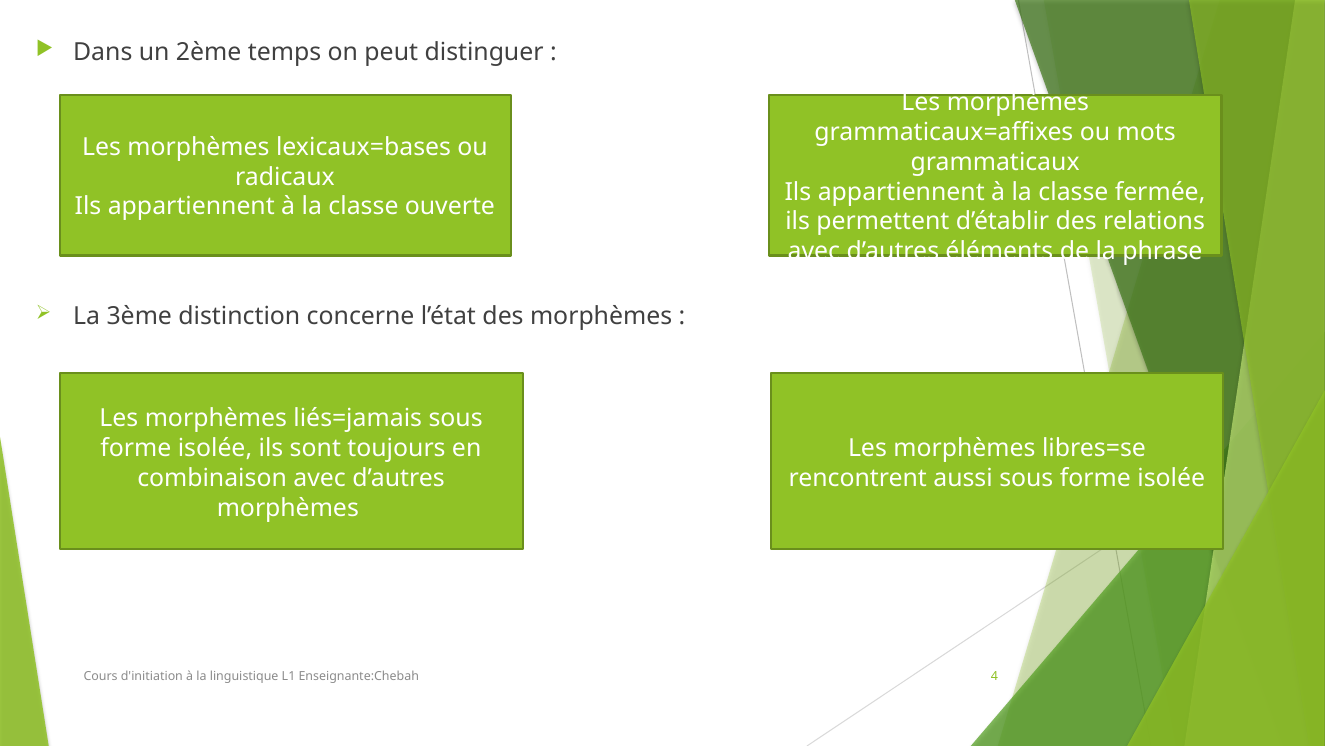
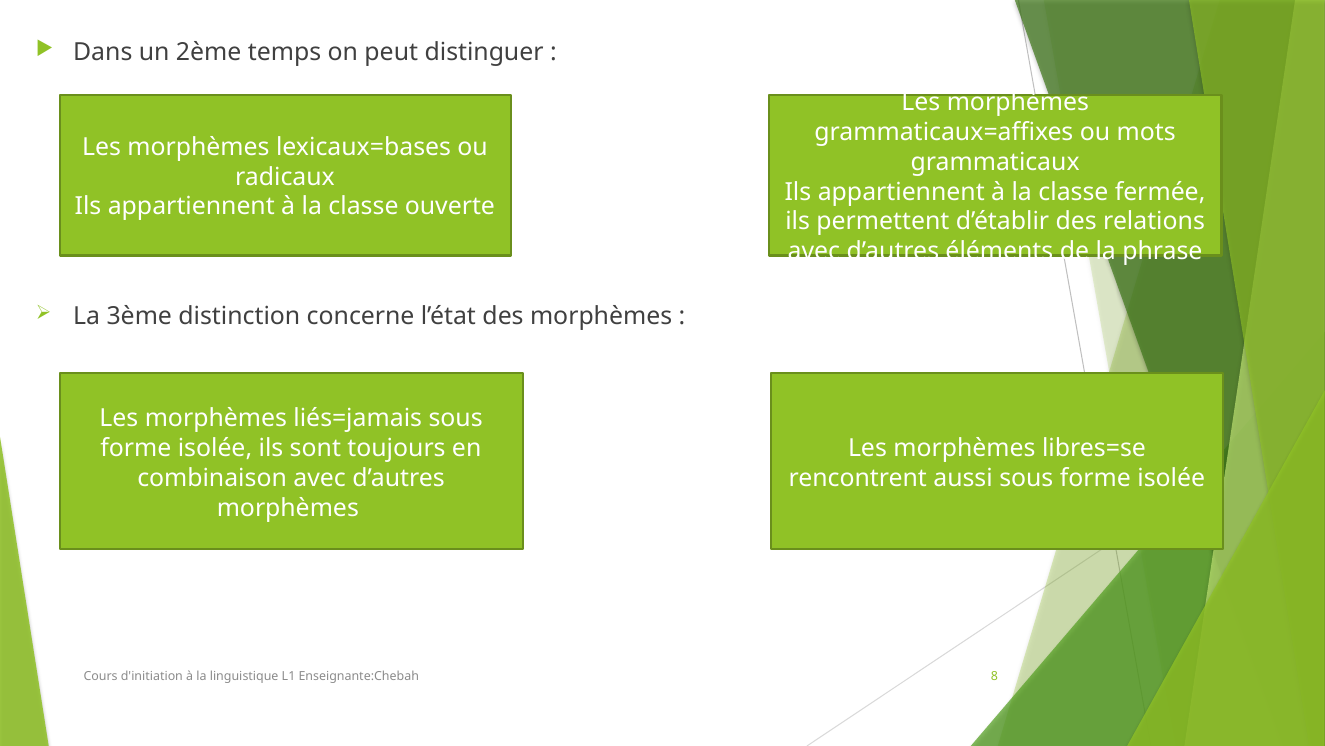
4: 4 -> 8 (995, 676)
